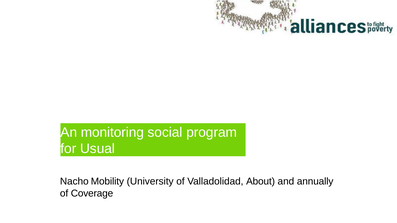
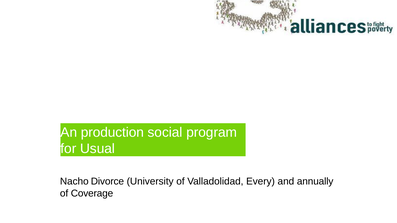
monitoring: monitoring -> production (112, 133)
Mobility: Mobility -> Divorce (107, 182)
About: About -> Every (261, 182)
